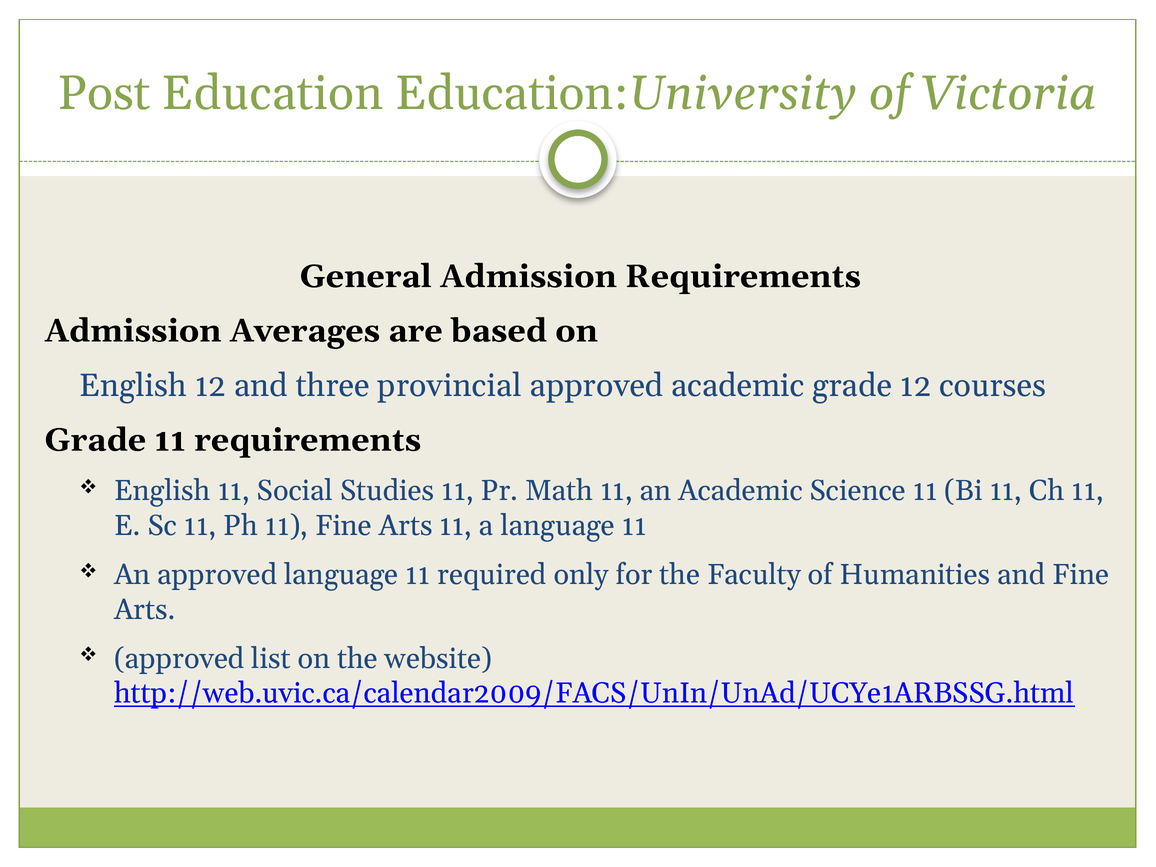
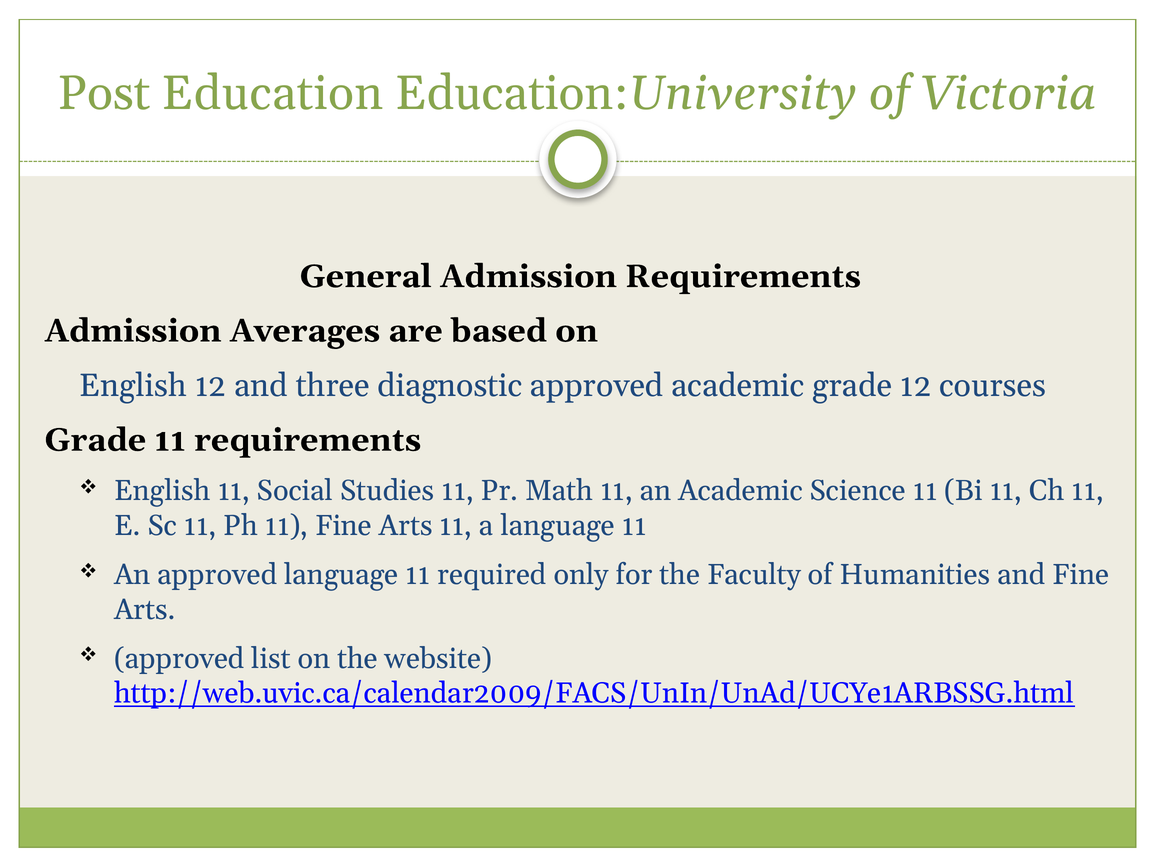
provincial: provincial -> diagnostic (450, 385)
